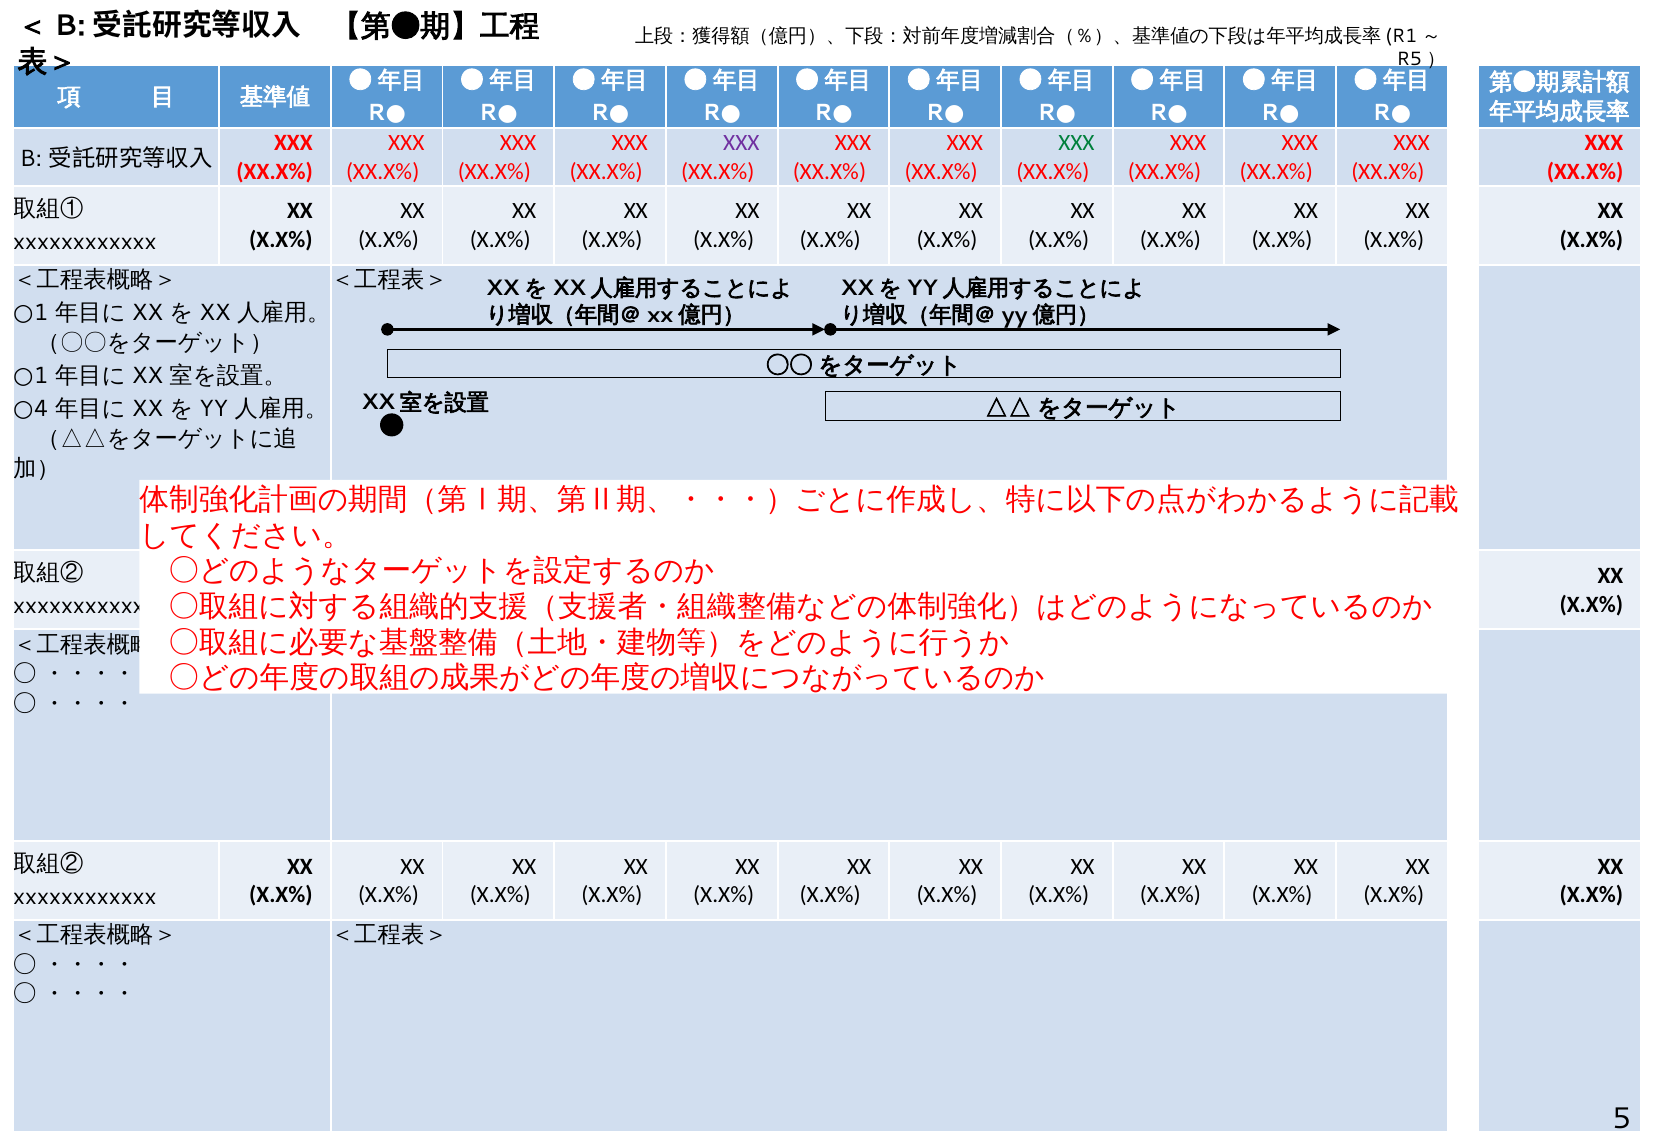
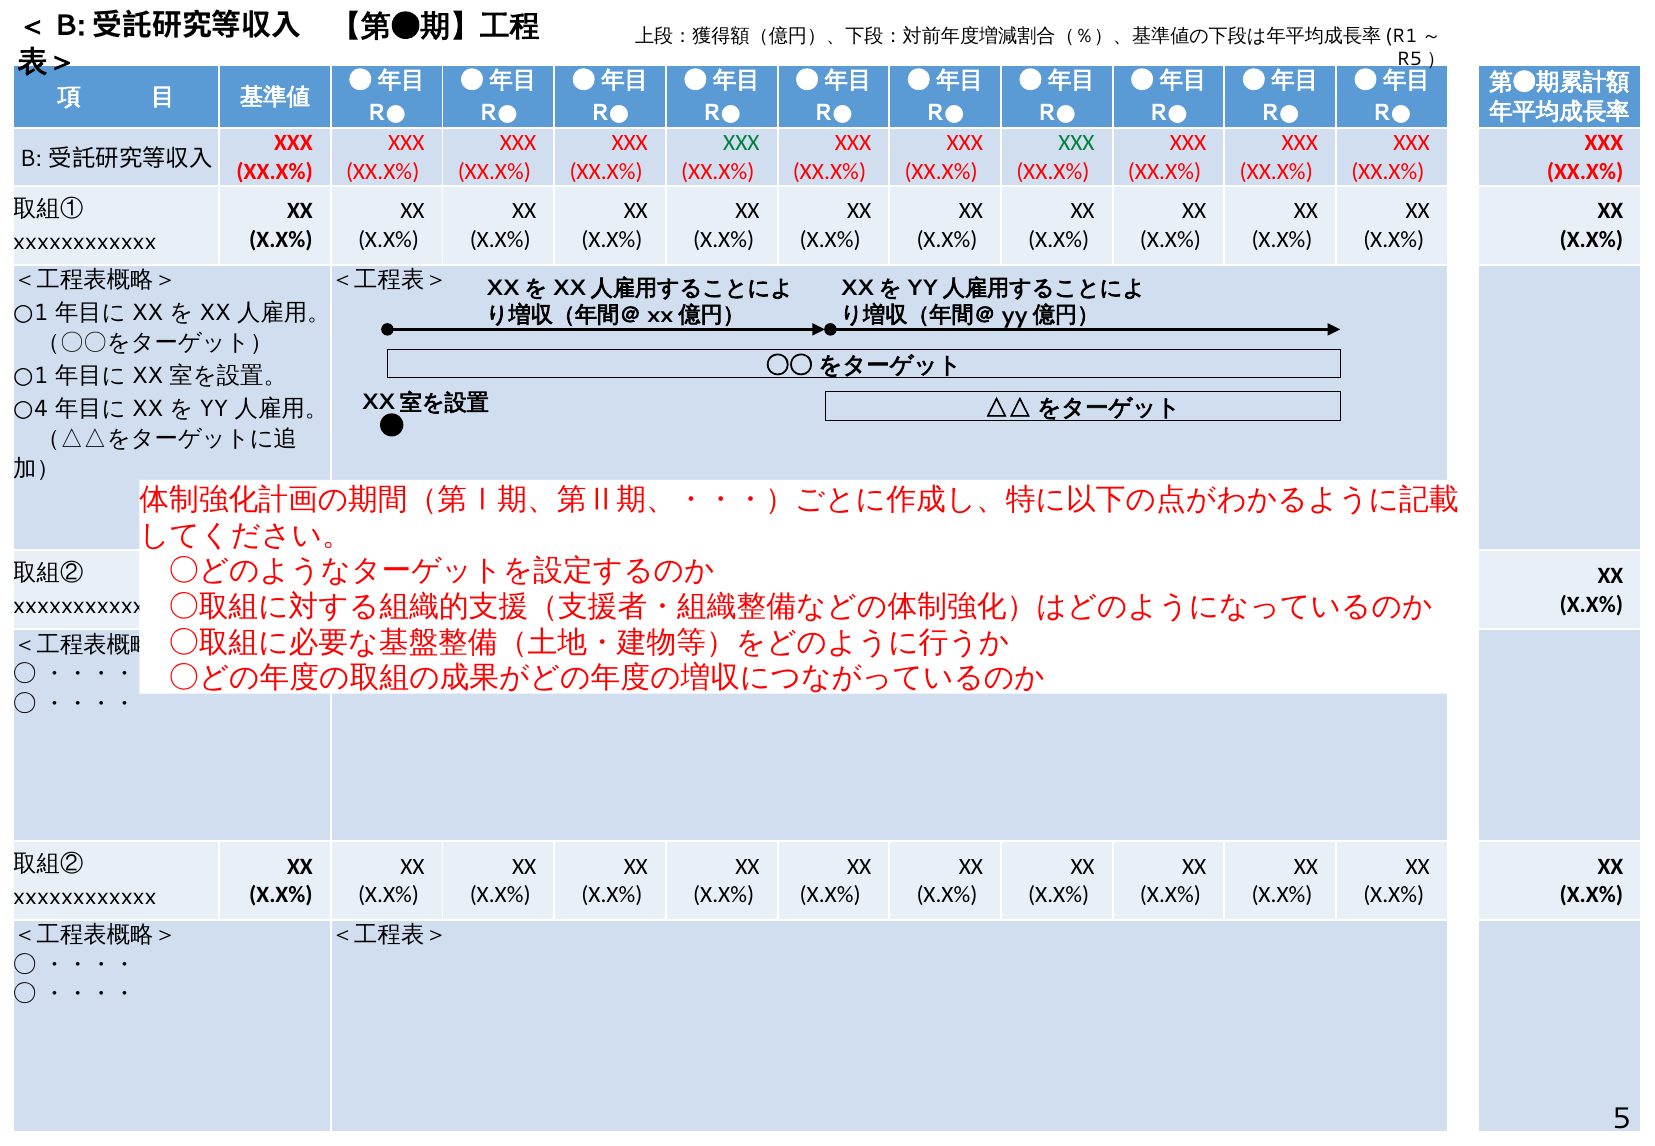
XXX colour: purple -> green (741, 143)
